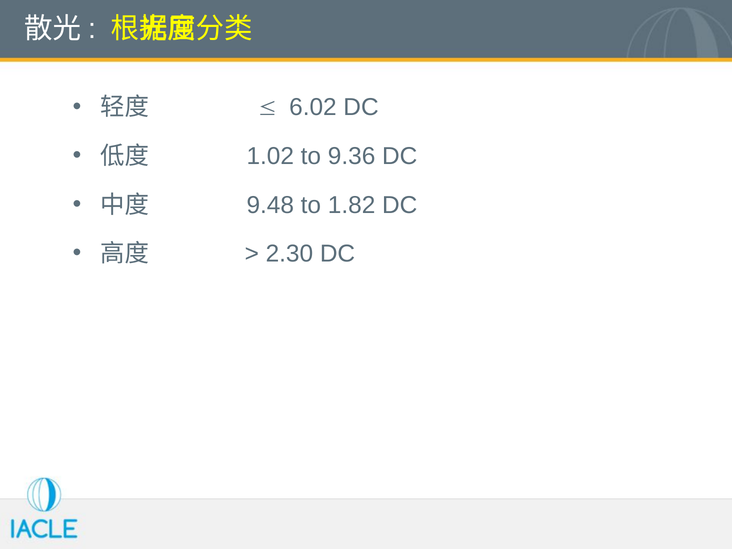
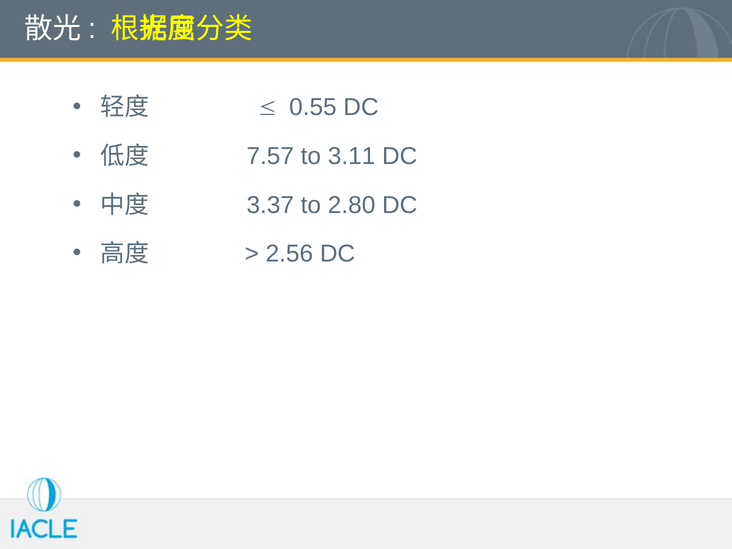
6.02: 6.02 -> 0.55 (313, 107)
1.02: 1.02 -> 7.57 (270, 156)
9.36: 9.36 -> 3.11 (352, 156)
9.48: 9.48 -> 3.37 (270, 205)
1.82: 1.82 -> 2.80 (352, 205)
2.30: 2.30 -> 2.56 (289, 254)
